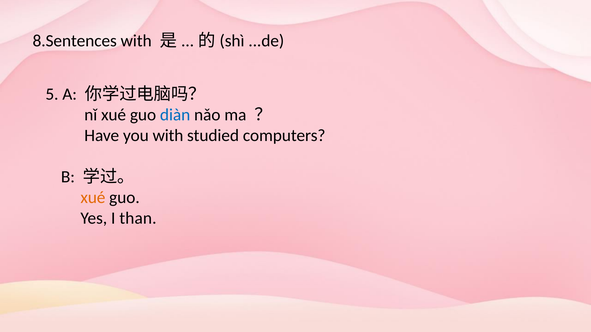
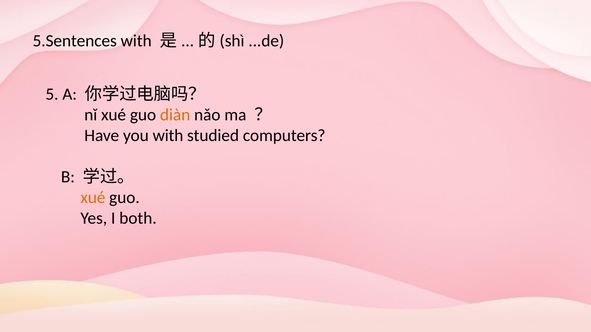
8.Sentences: 8.Sentences -> 5.Sentences (75, 41)
diàn colour: blue -> orange (175, 115)
than: than -> both (138, 218)
